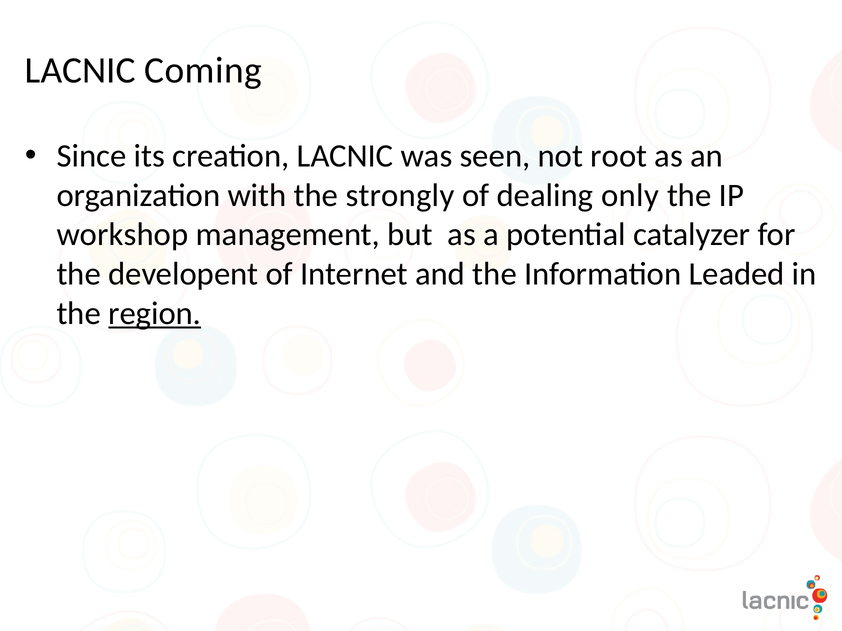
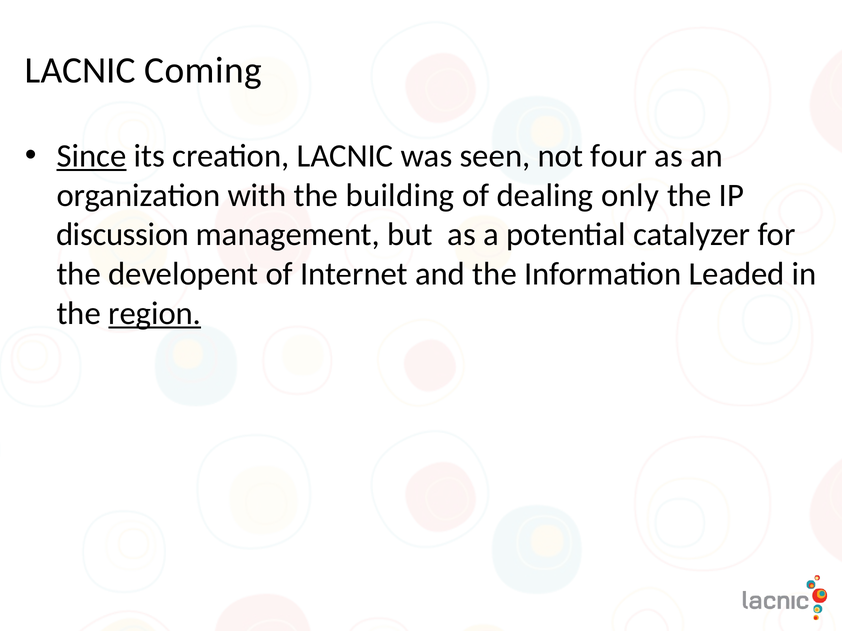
Since underline: none -> present (91, 156)
root: root -> four (619, 156)
strongly: strongly -> building (400, 196)
workshop: workshop -> discussion (123, 235)
